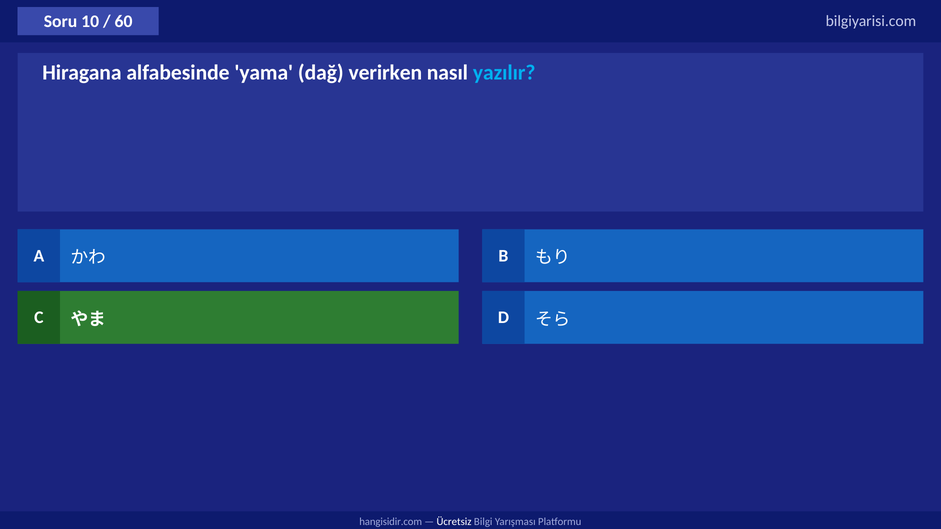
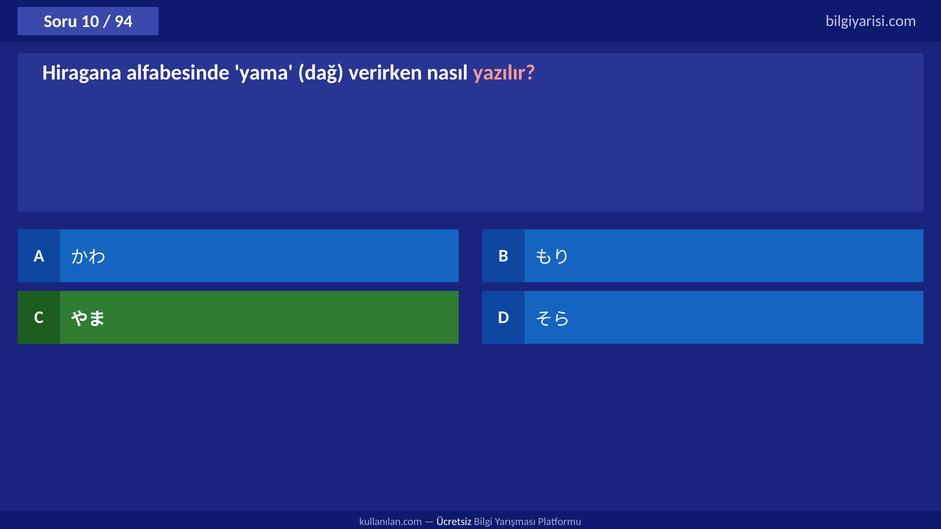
60: 60 -> 94 (124, 22)
yazılır colour: light blue -> pink (504, 72)
hangisidir.com: hangisidir.com -> kullanılan.com (391, 522)
